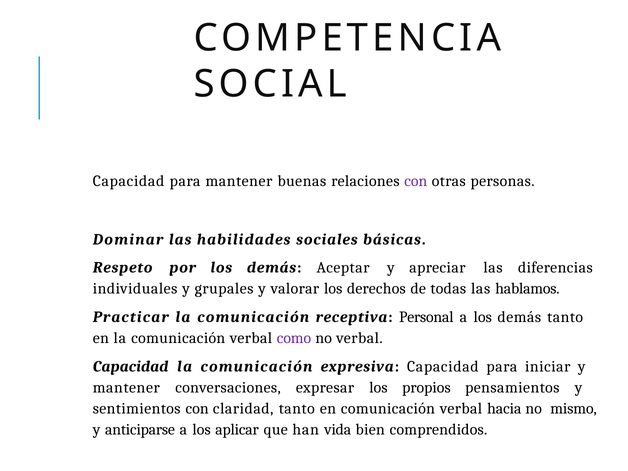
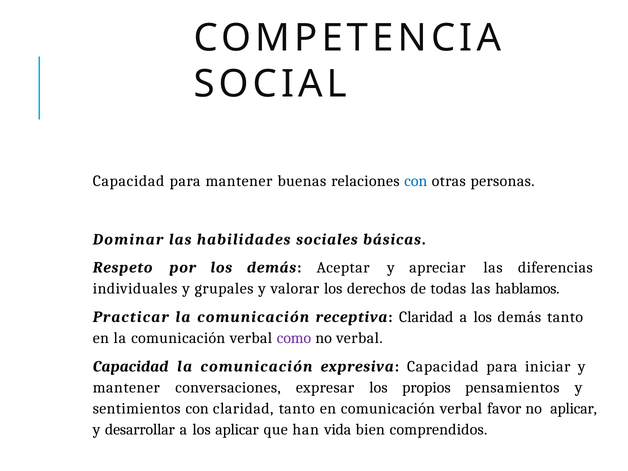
con colour: purple -> blue (416, 181)
receptiva Personal: Personal -> Claridad (426, 317)
hacia: hacia -> favor (504, 409)
no mismo: mismo -> aplicar (574, 409)
anticiparse: anticiparse -> desarrollar (140, 429)
